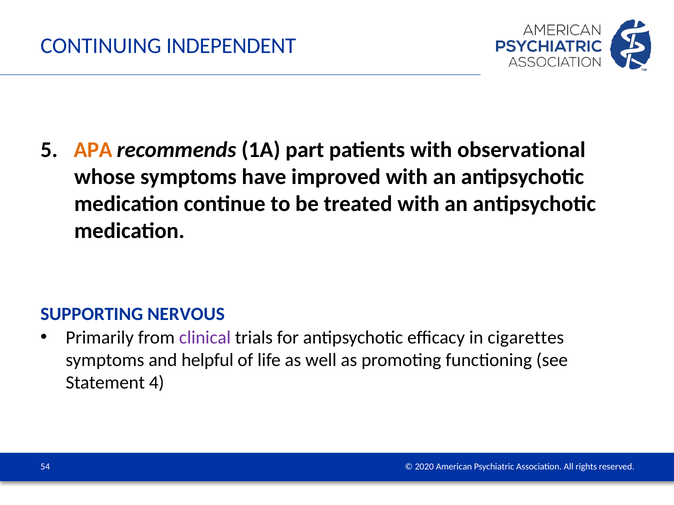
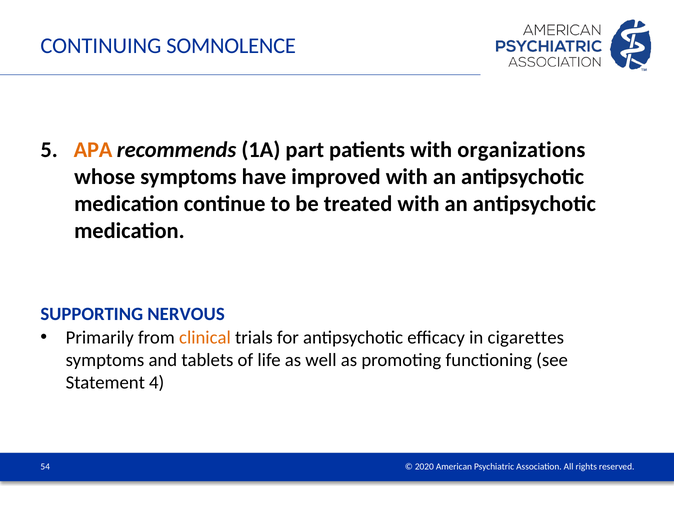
INDEPENDENT: INDEPENDENT -> SOMNOLENCE (231, 46)
observational: observational -> organizations (521, 150)
clinical colour: purple -> orange (205, 338)
helpful: helpful -> tablets (207, 361)
